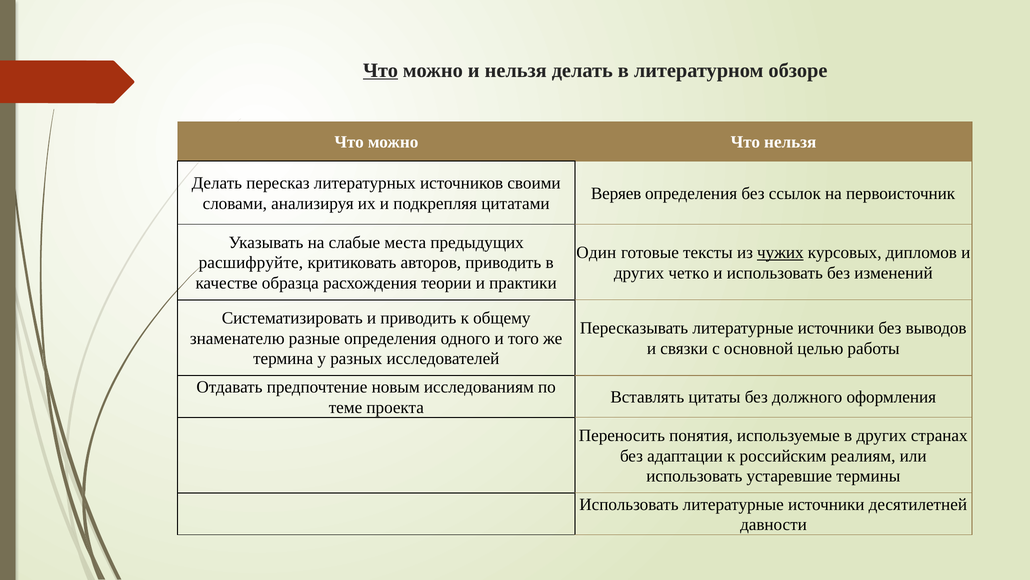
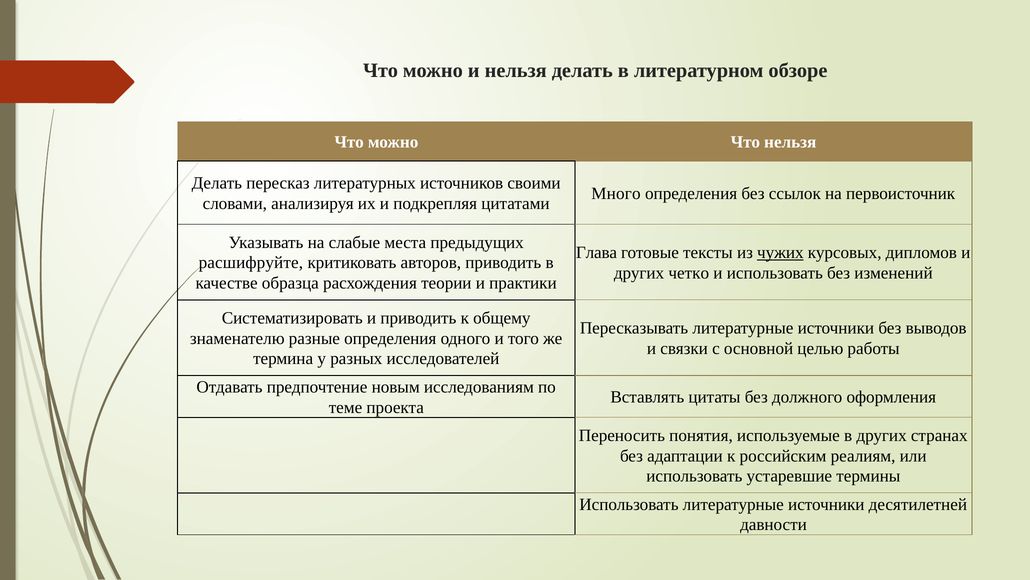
Что underline: present -> none (381, 70)
Веряев: Веряев -> Много (616, 193)
Один: Один -> Глава (596, 252)
